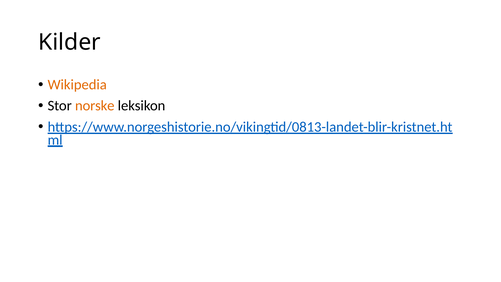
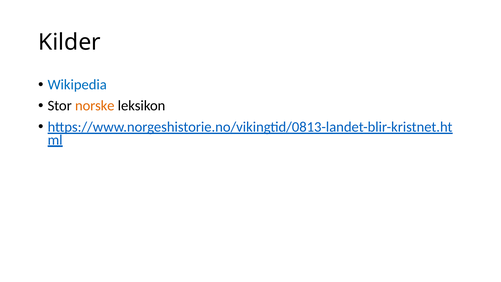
Wikipedia colour: orange -> blue (77, 85)
